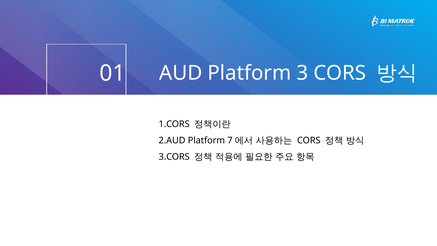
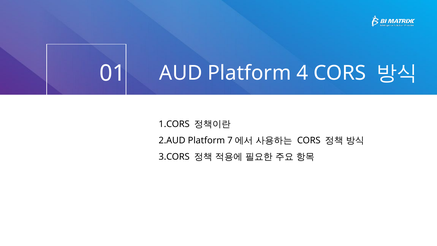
3: 3 -> 4 (302, 73)
